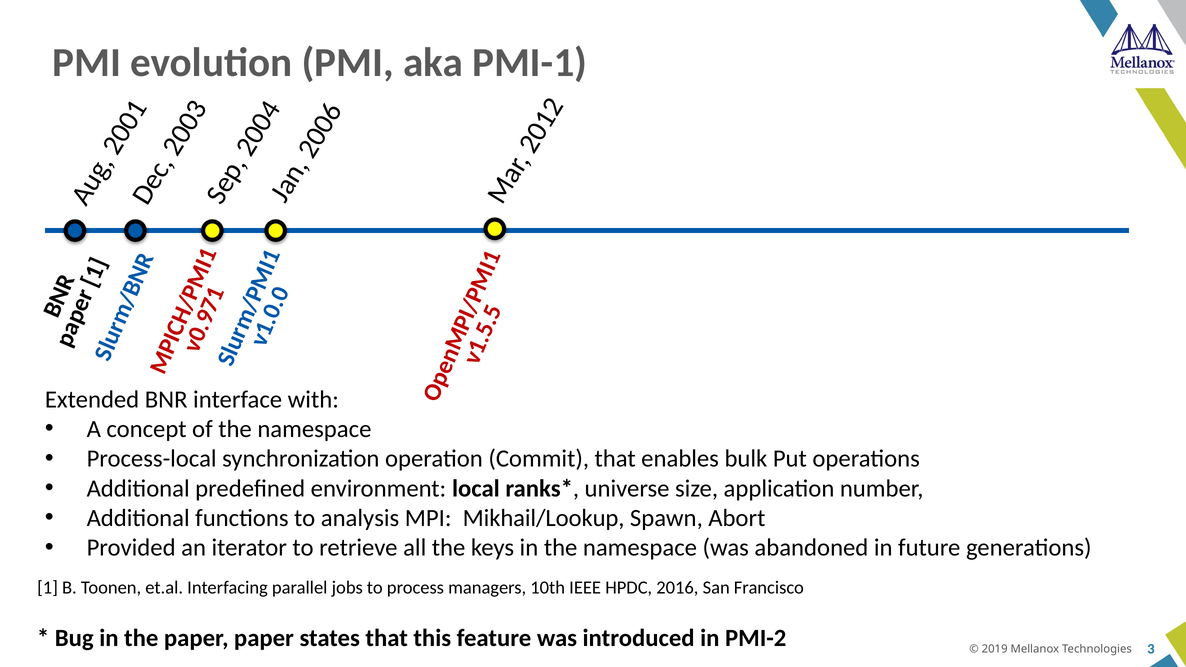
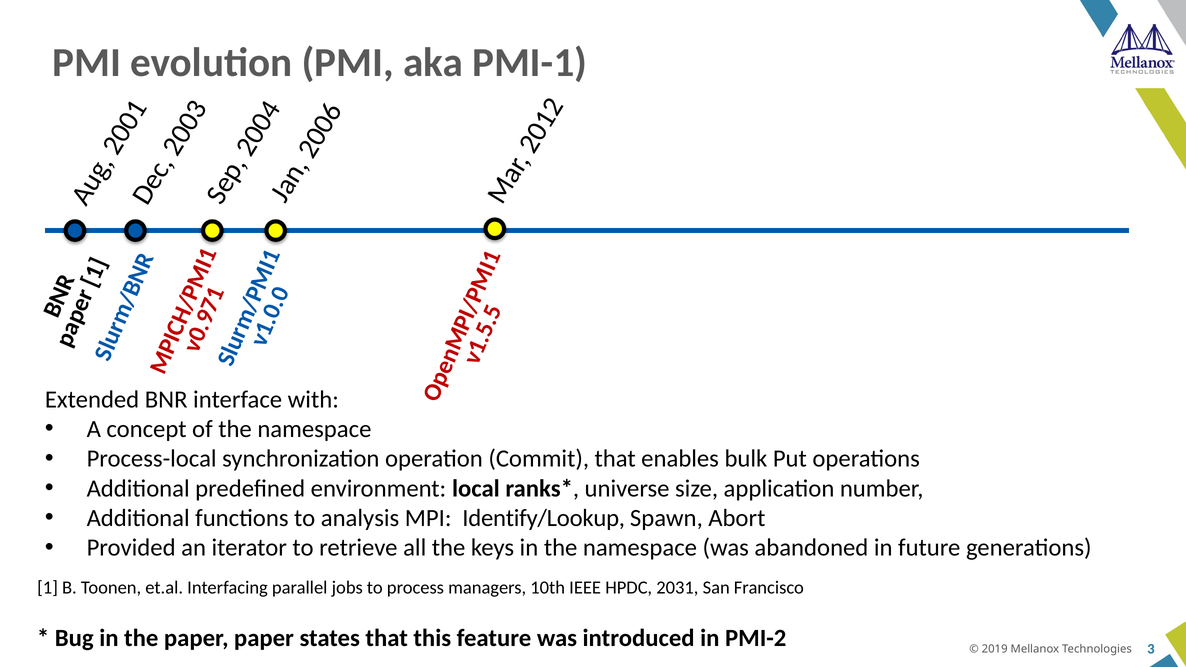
Mikhail/Lookup: Mikhail/Lookup -> Identify/Lookup (544, 518)
2016: 2016 -> 2031 (677, 588)
